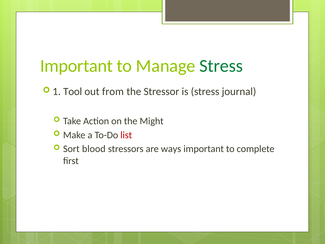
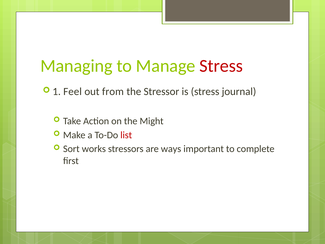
Important: Important -> Managing (76, 66)
Stress colour: green -> red (221, 66)
Tool: Tool -> Feel (73, 91)
blood: blood -> works (94, 149)
